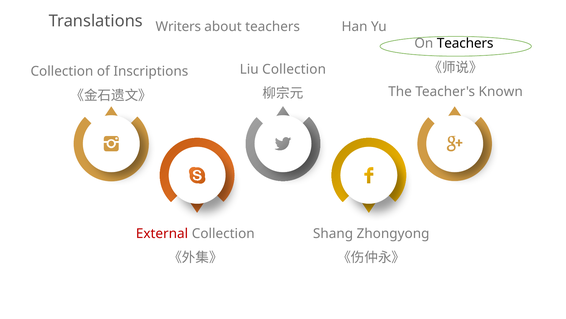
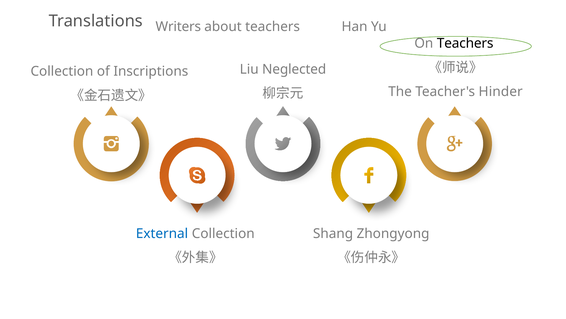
Liu Collection: Collection -> Neglected (294, 69)
Known: Known -> Hinder (501, 91)
External colour: red -> blue (162, 233)
